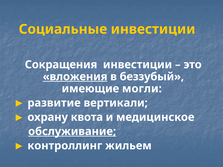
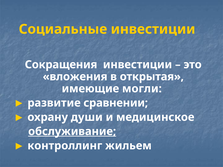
вложения underline: present -> none (75, 77)
беззубый: беззубый -> открытая (152, 77)
вертикали: вертикали -> сравнении (116, 103)
квота: квота -> души (87, 117)
